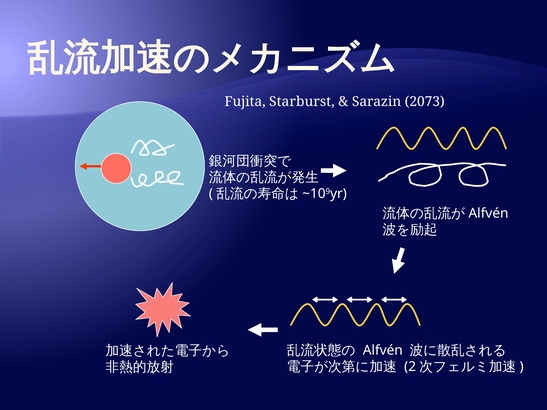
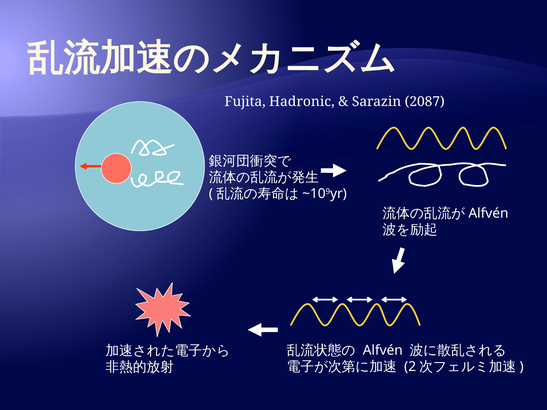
Starburst: Starburst -> Hadronic (302, 102)
2073: 2073 -> 2087 (425, 102)
